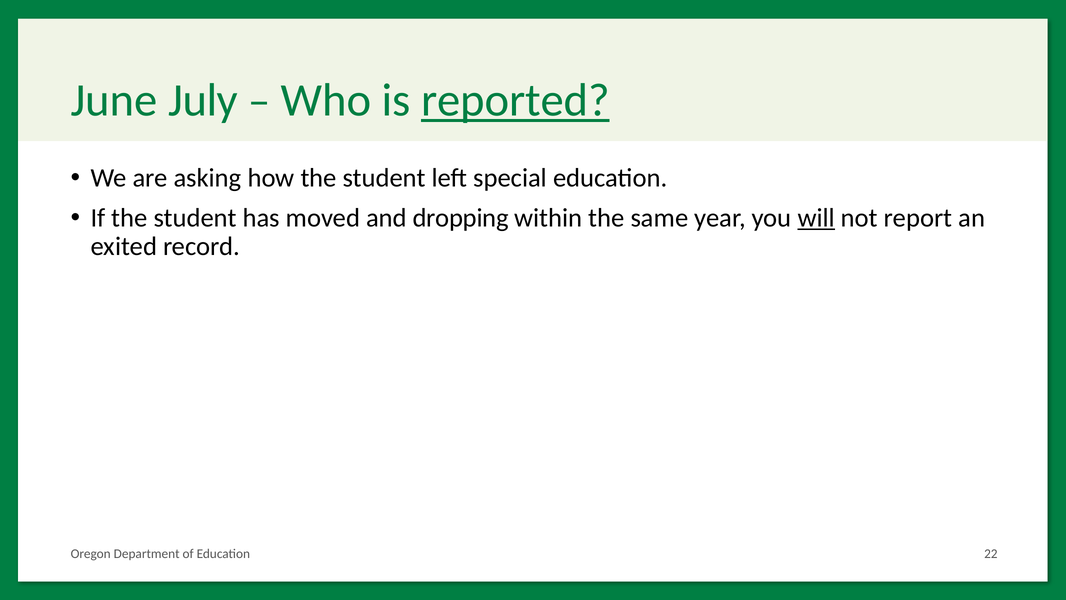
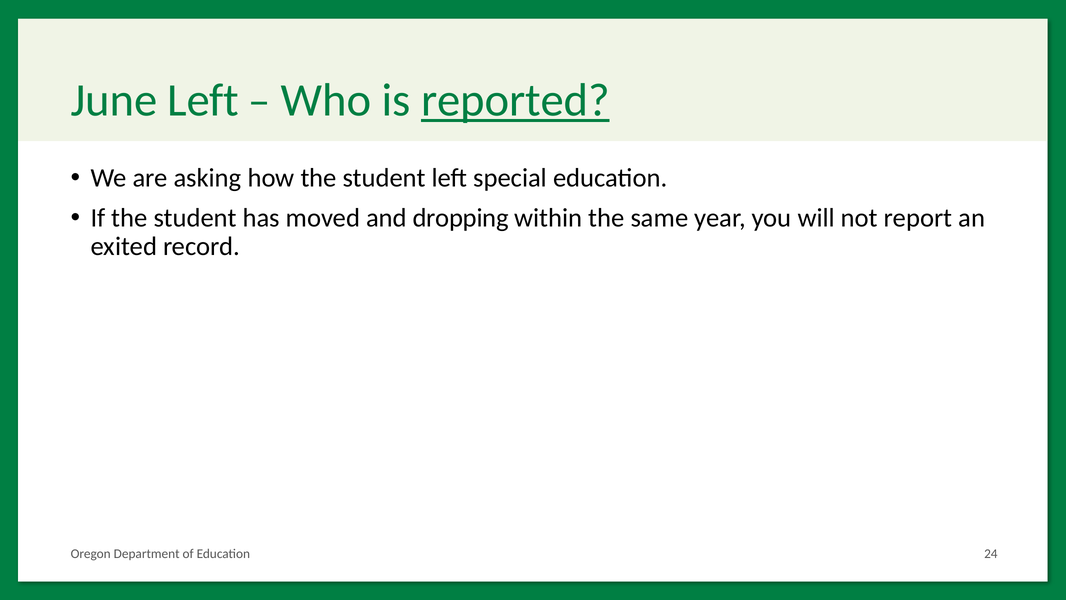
June July: July -> Left (203, 100)
will underline: present -> none (816, 218)
22: 22 -> 24 (991, 554)
